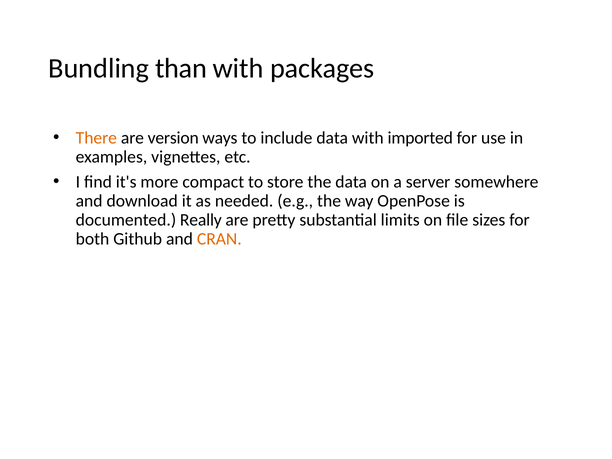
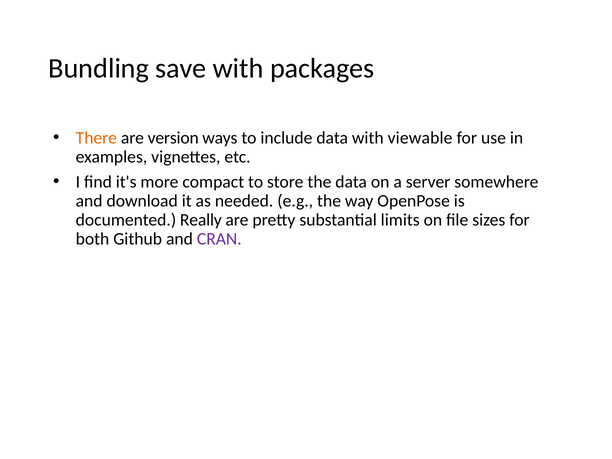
than: than -> save (181, 69)
imported: imported -> viewable (420, 138)
CRAN colour: orange -> purple (219, 239)
